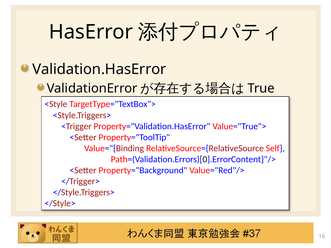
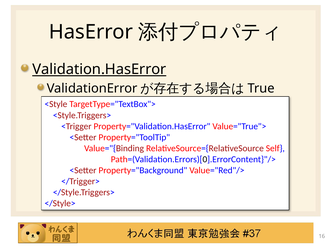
Validation.HasError underline: none -> present (99, 69)
